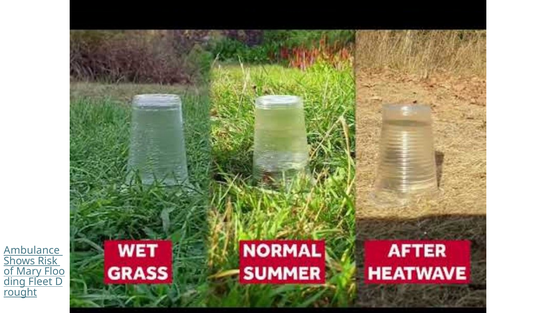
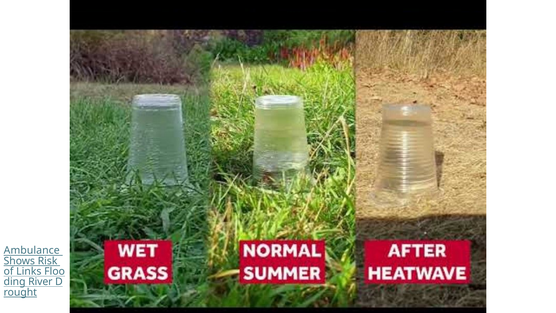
Mary: Mary -> Links (29, 271)
Fleet: Fleet -> River (40, 282)
